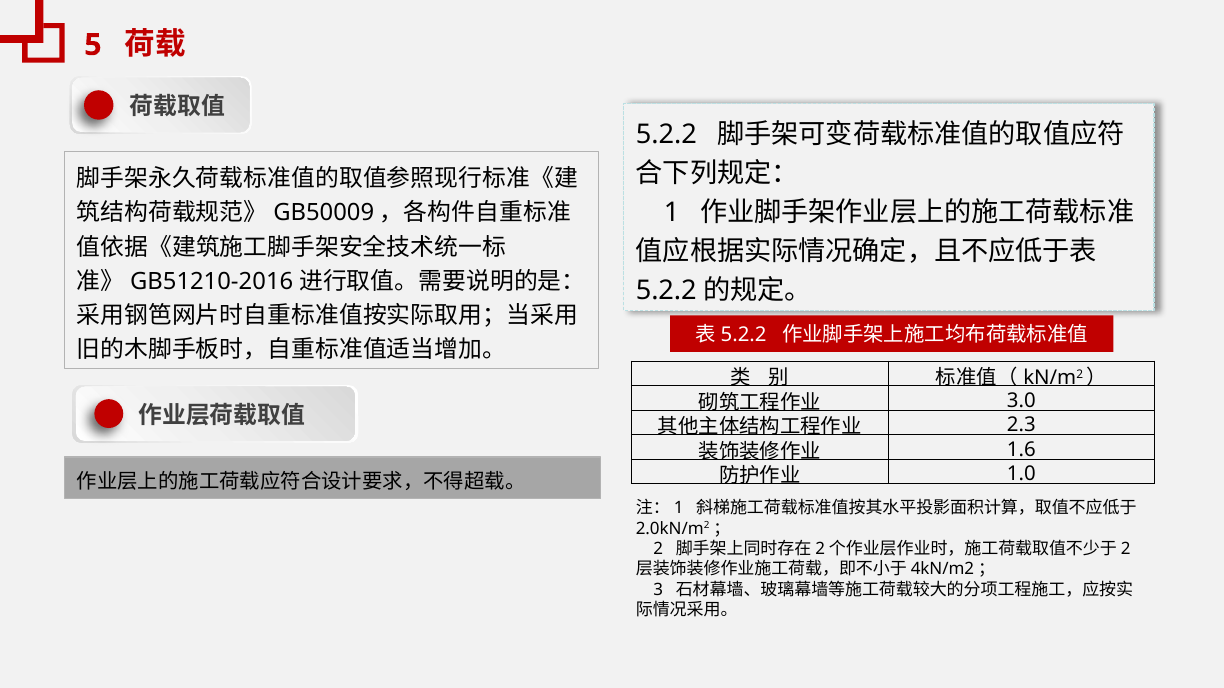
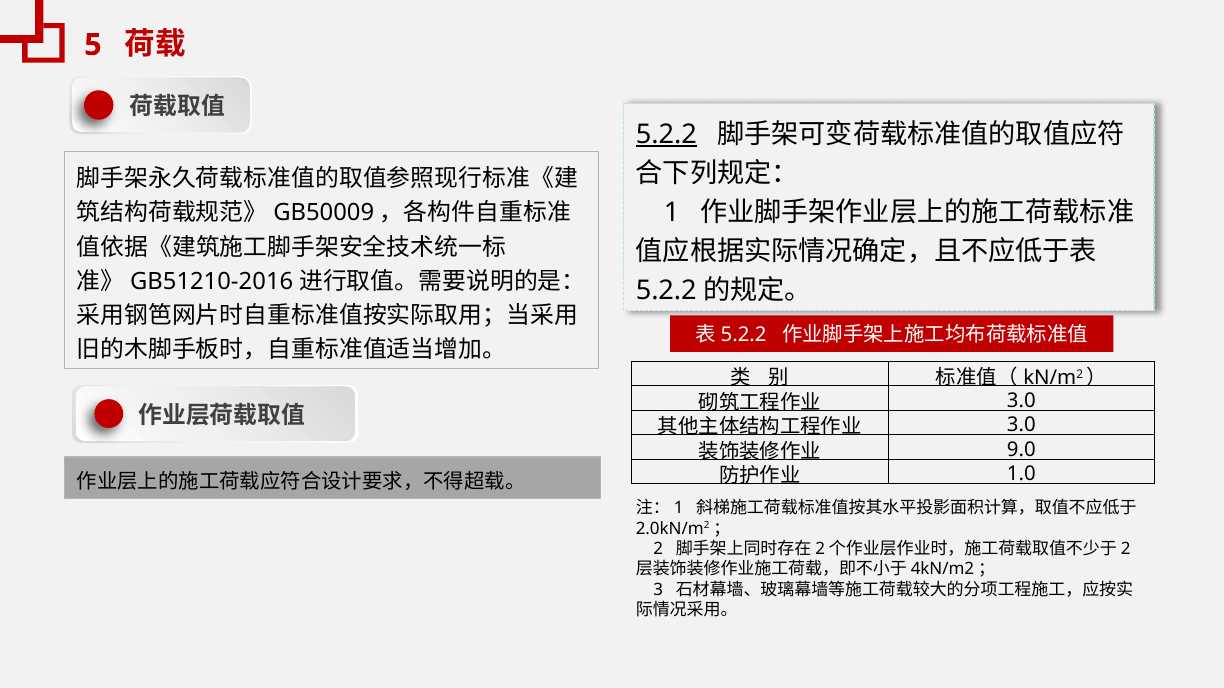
5.2.2 underline: none -> present (666, 134)
2.3: 2.3 -> 3.0 (1021, 425)
1.6: 1.6 -> 9.0 (1021, 450)
